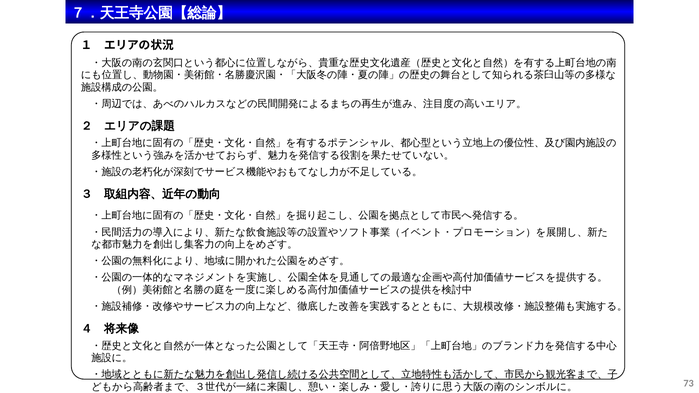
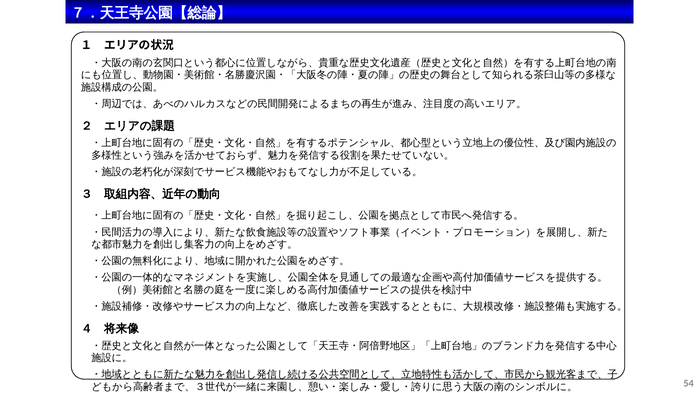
73: 73 -> 54 (689, 383)
